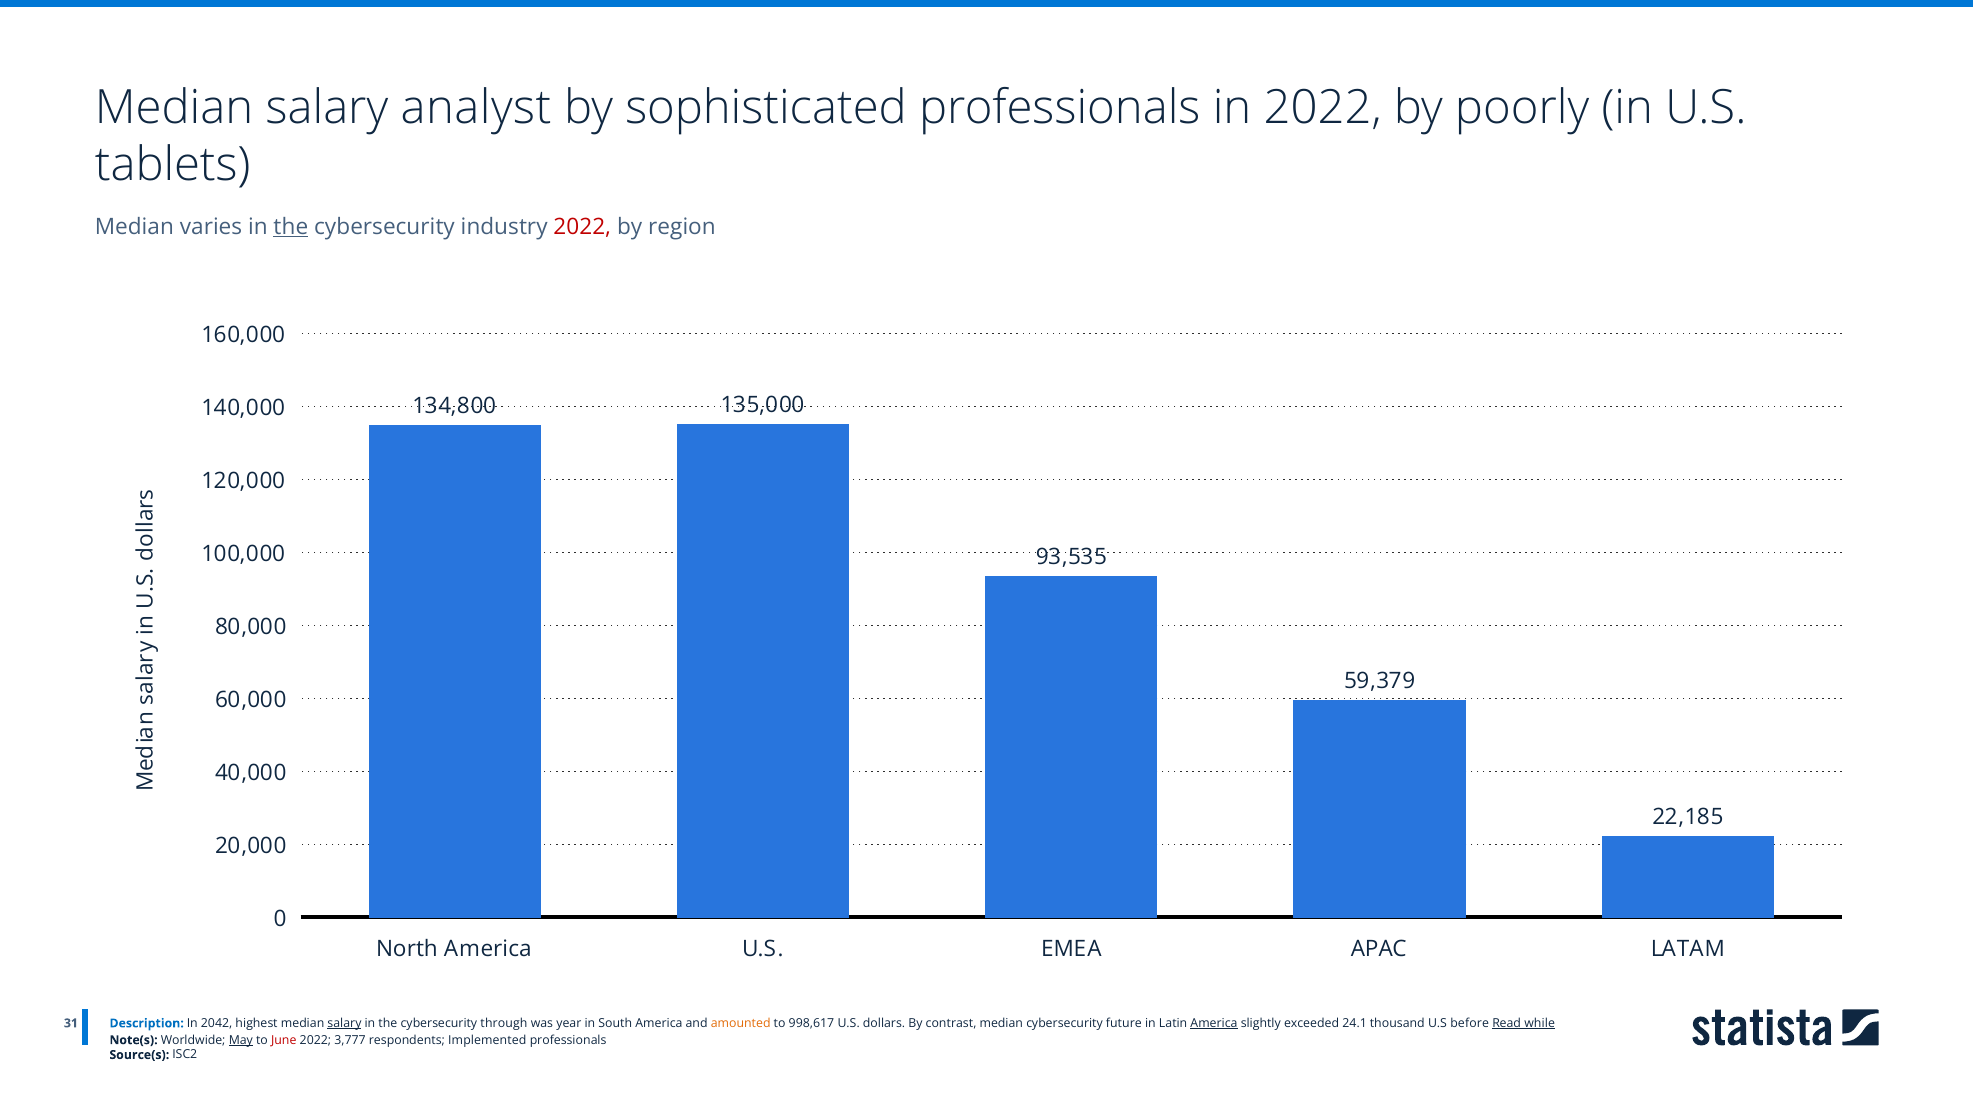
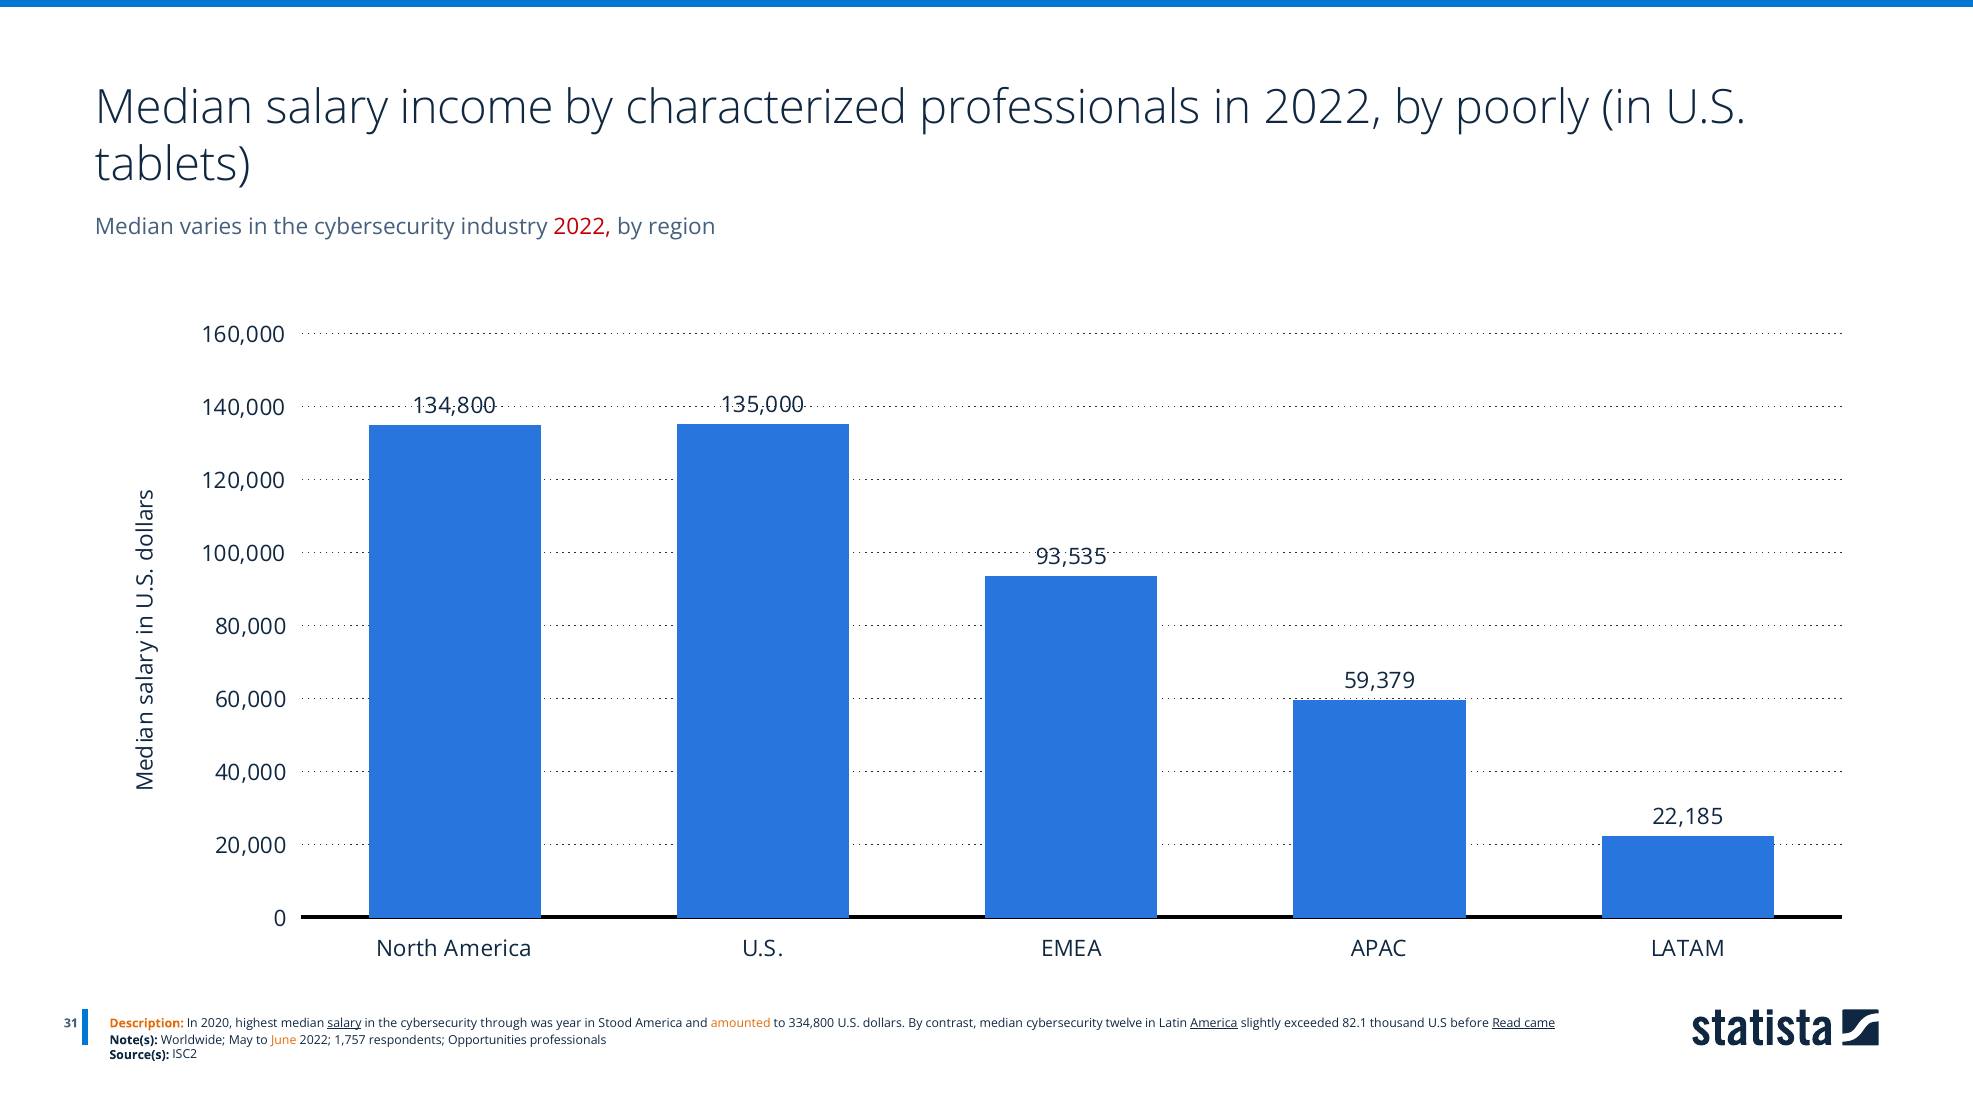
analyst: analyst -> income (477, 108)
sophisticated: sophisticated -> characterized (766, 108)
the underline: present -> none (291, 227)
Description colour: blue -> orange (147, 1023)
2042: 2042 -> 2020 (217, 1023)
South: South -> Stood (615, 1023)
998,617: 998,617 -> 334,800 (811, 1023)
future: future -> twelve (1124, 1023)
24.1: 24.1 -> 82.1 (1355, 1023)
while: while -> came (1540, 1023)
May underline: present -> none (241, 1040)
June colour: red -> orange (284, 1040)
3,777: 3,777 -> 1,757 (350, 1040)
Implemented: Implemented -> Opportunities (487, 1040)
